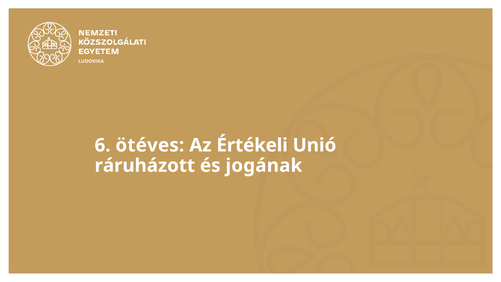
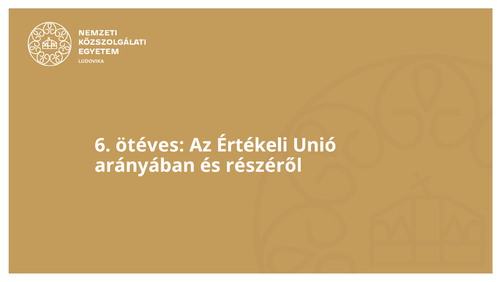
ráruházott: ráruházott -> arányában (145, 165)
jogának: jogának -> részéről (264, 165)
